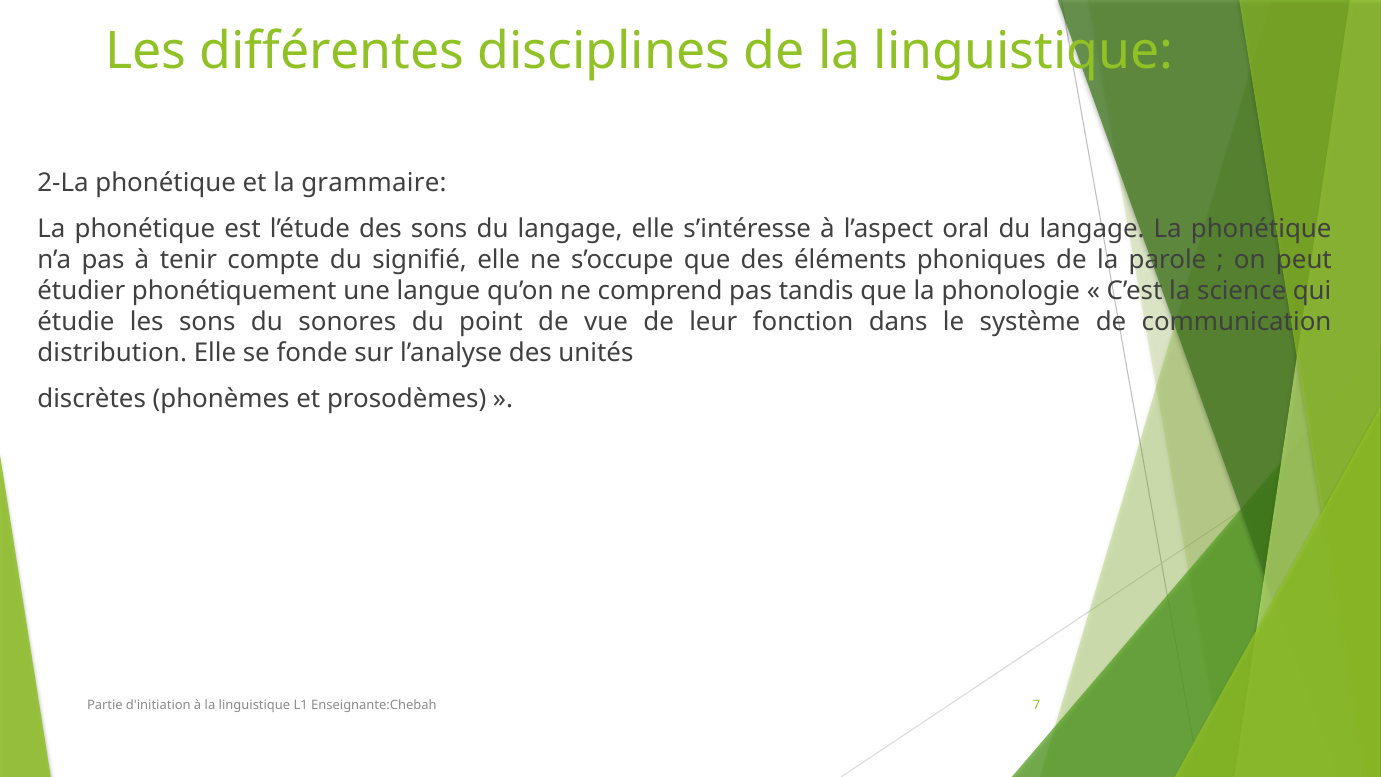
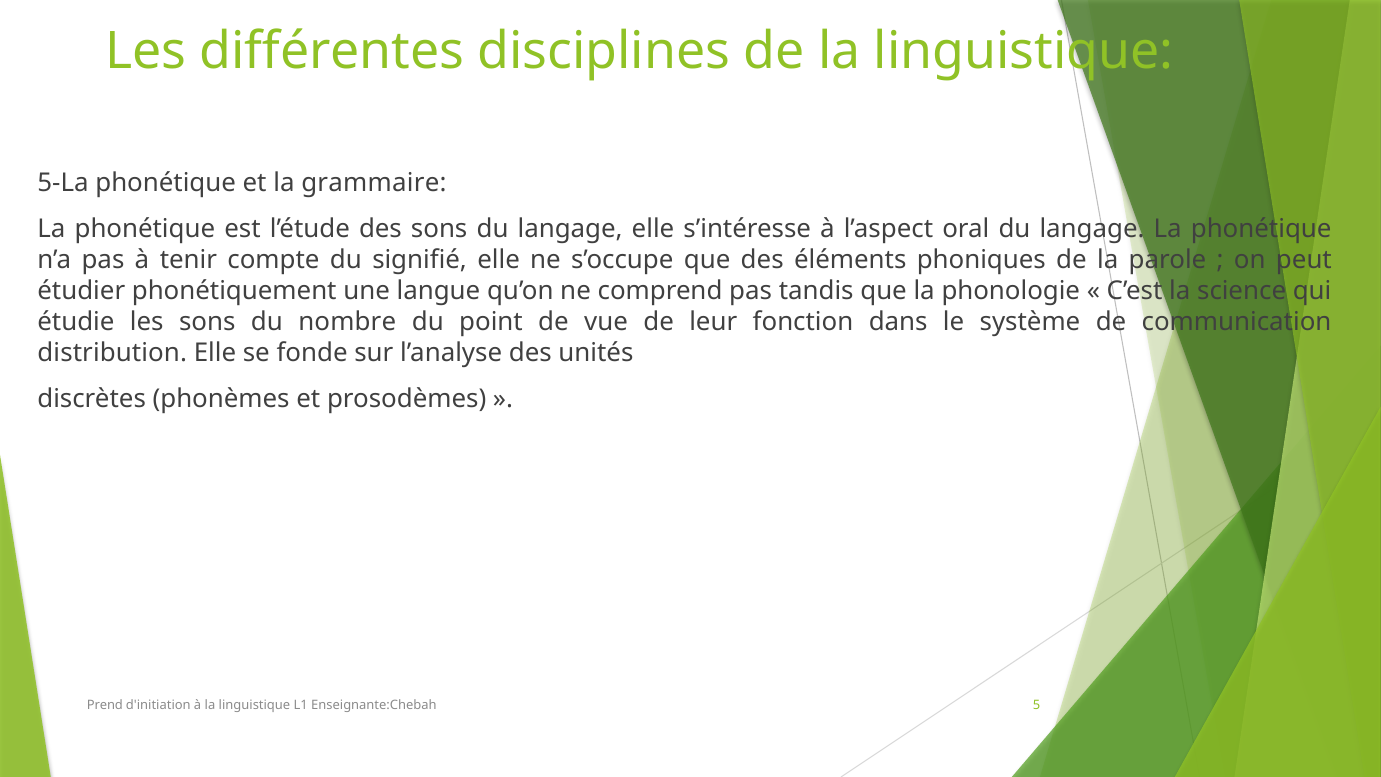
2-La: 2-La -> 5-La (63, 183)
sonores: sonores -> nombre (347, 322)
Partie: Partie -> Prend (105, 705)
7: 7 -> 5 (1037, 705)
